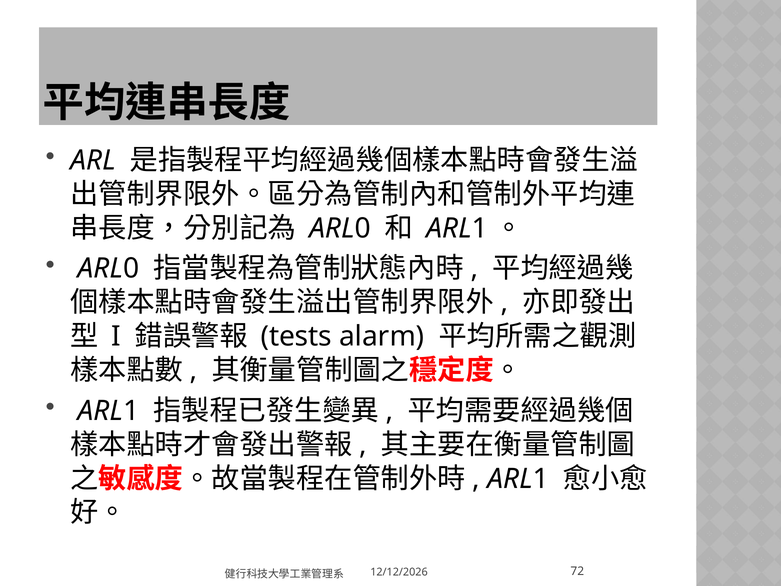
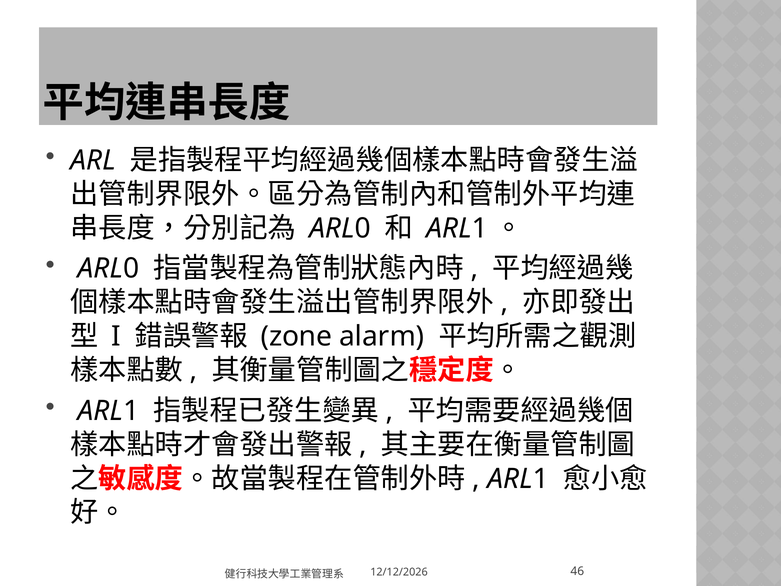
tests: tests -> zone (296, 336)
72: 72 -> 46 (577, 571)
